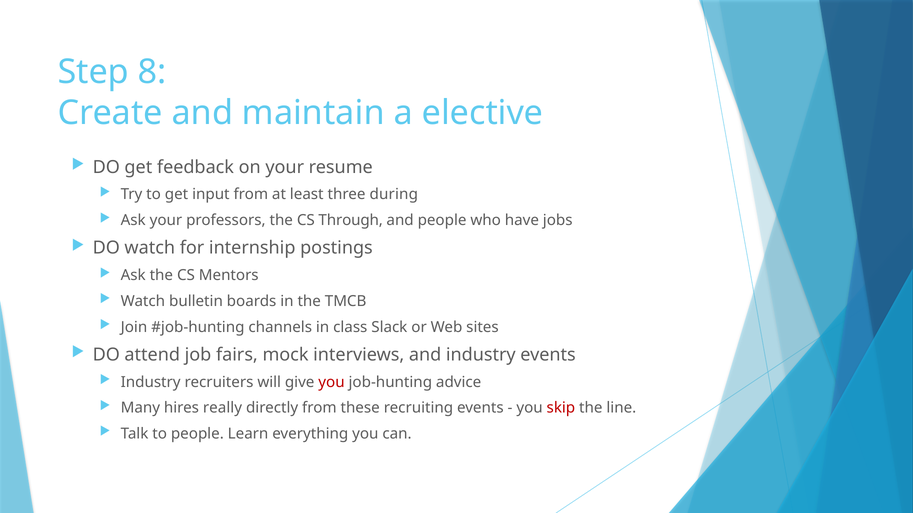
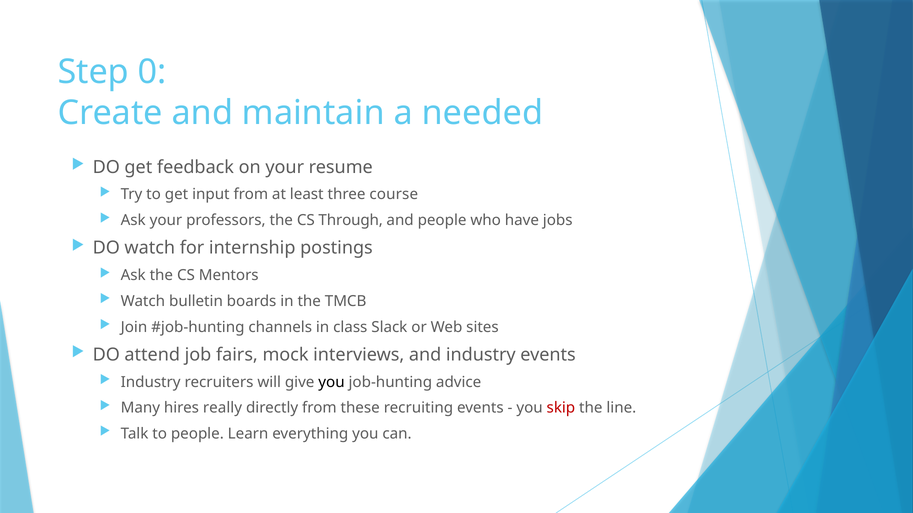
8: 8 -> 0 (152, 72)
elective: elective -> needed (482, 113)
during: during -> course (394, 195)
you colour: red -> black (332, 382)
